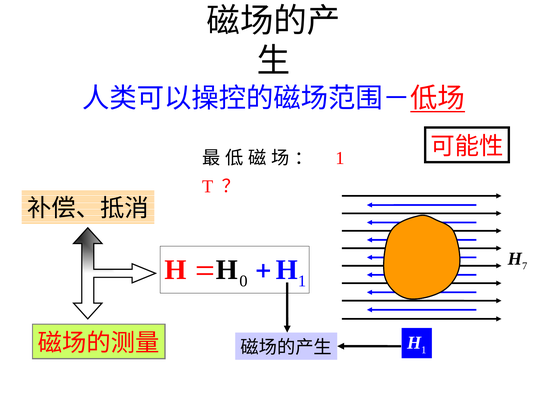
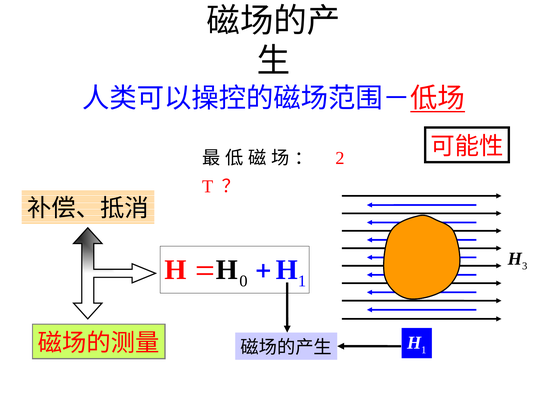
1: 1 -> 2 (340, 158)
7: 7 -> 3 (525, 266)
